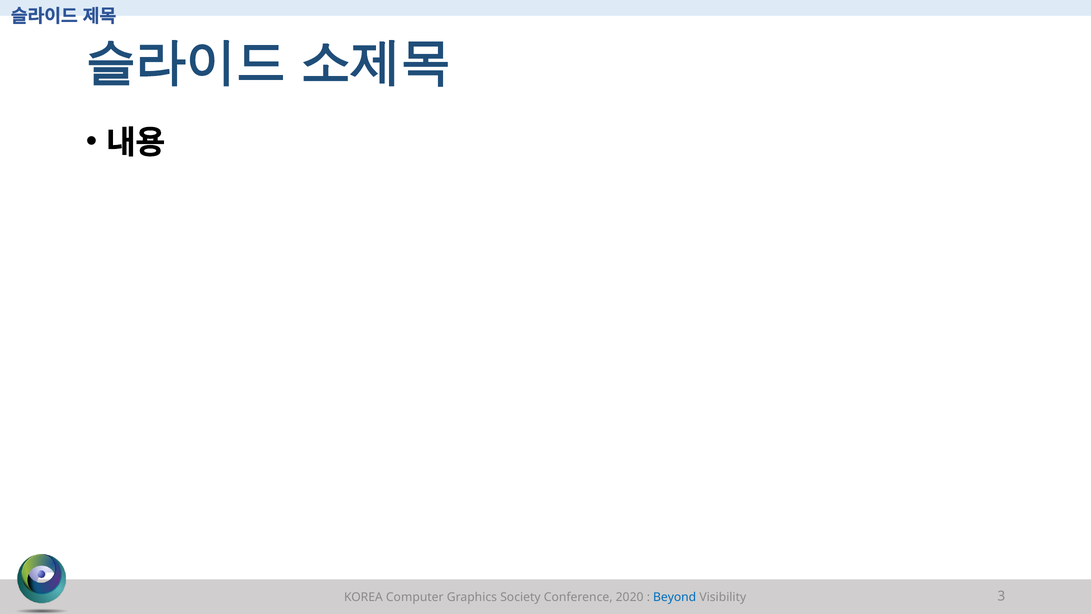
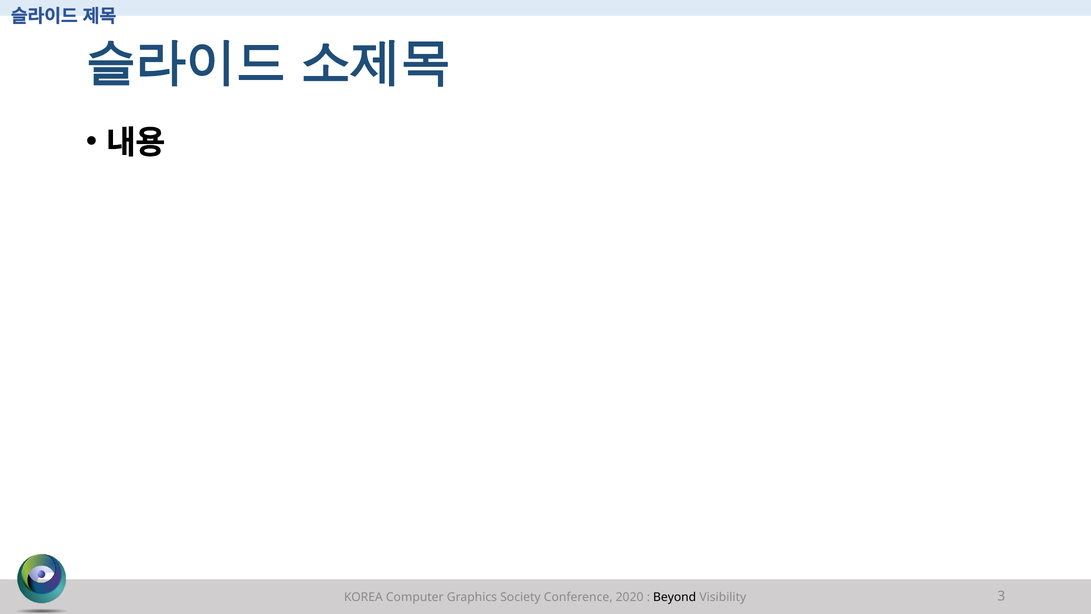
Beyond colour: blue -> black (675, 597)
